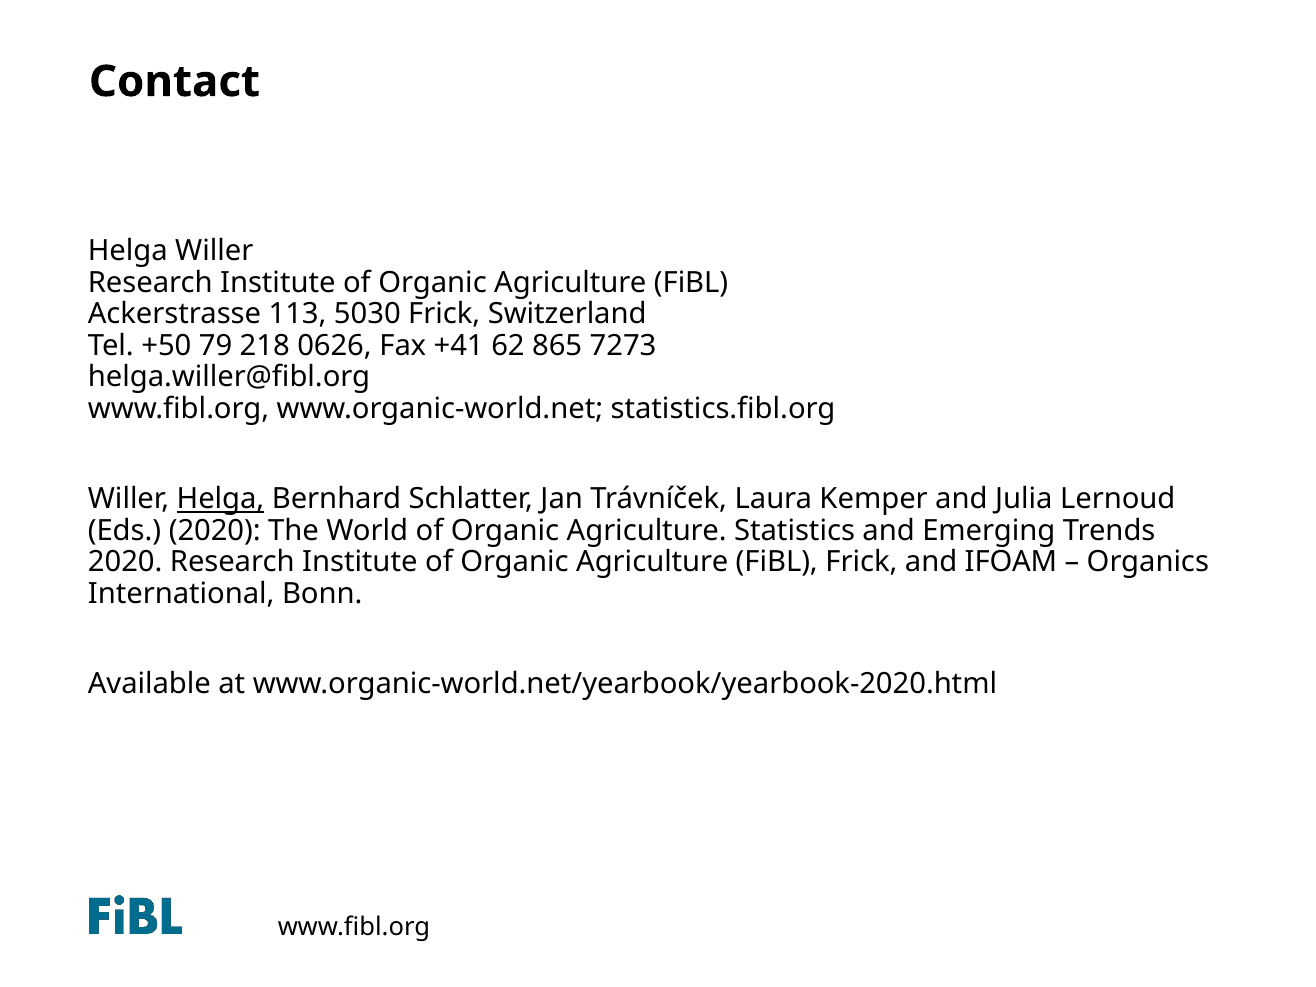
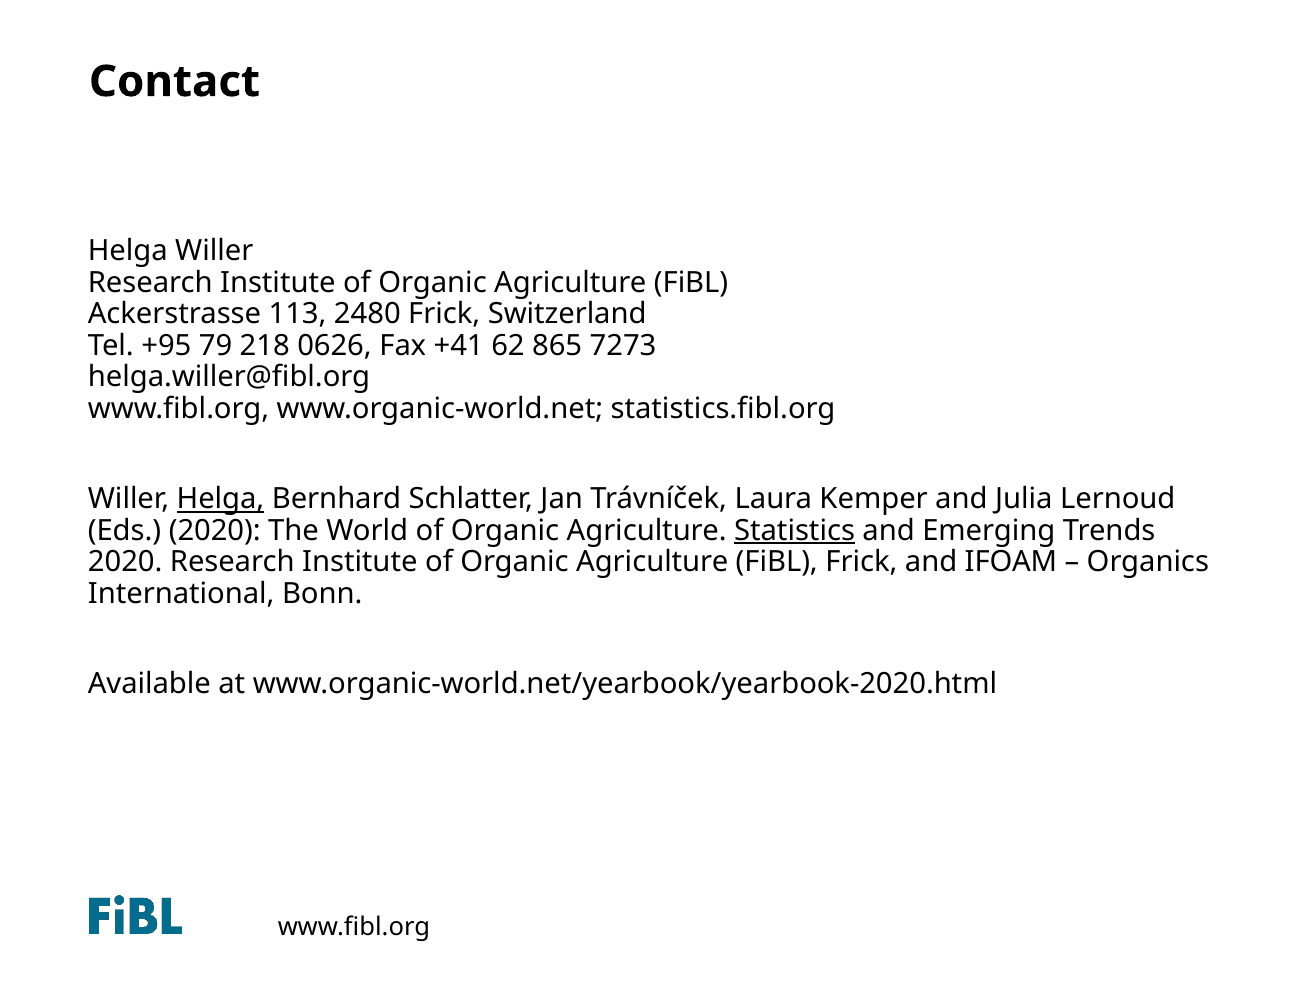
5030: 5030 -> 2480 (367, 314)
+50: +50 -> +95 (166, 346)
Statistics underline: none -> present (795, 531)
